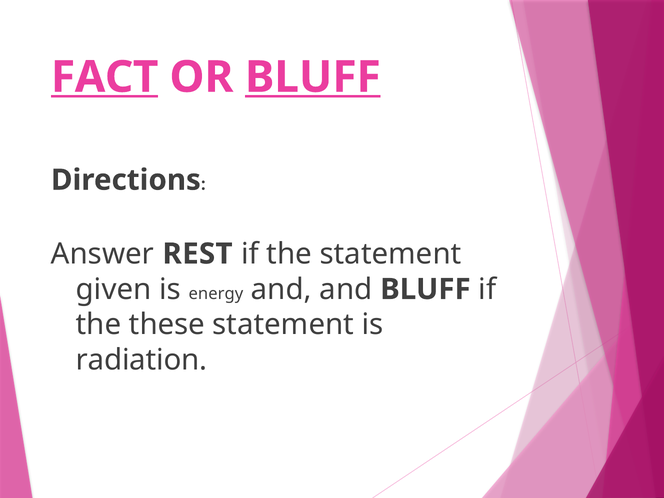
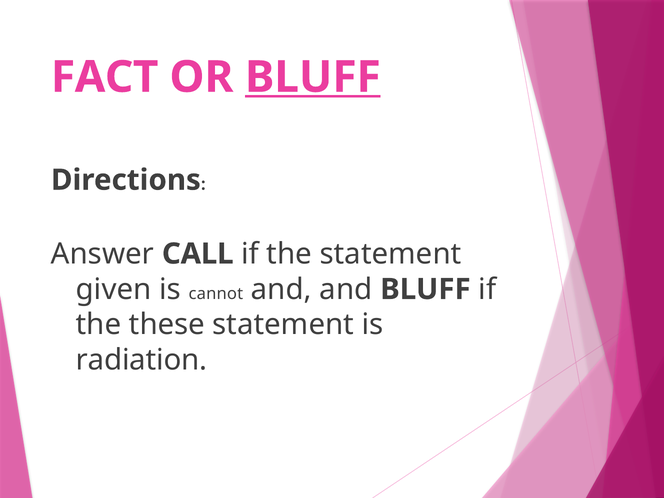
FACT underline: present -> none (105, 77)
REST: REST -> CALL (198, 254)
energy: energy -> cannot (216, 294)
